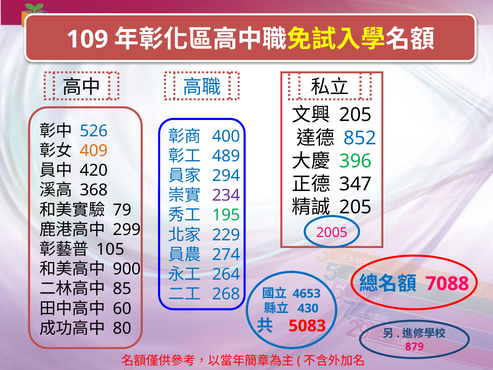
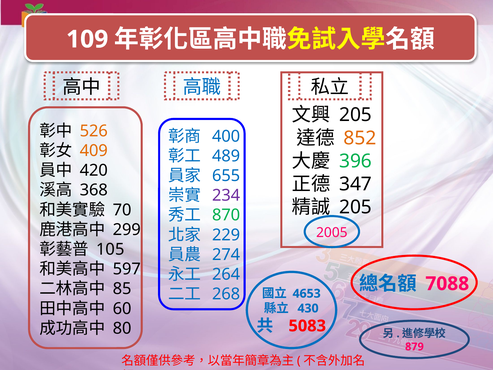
526 colour: blue -> orange (94, 131)
852 colour: blue -> orange (360, 138)
294: 294 -> 655 (226, 176)
79: 79 -> 70 (122, 210)
195: 195 -> 870 (226, 215)
900: 900 -> 597 (127, 269)
